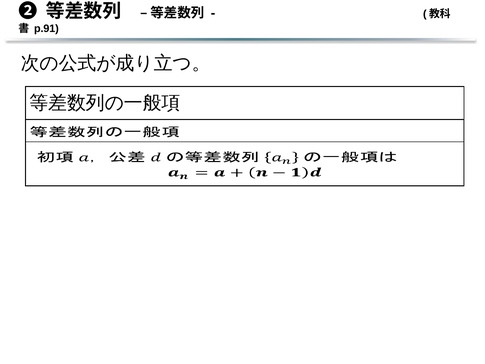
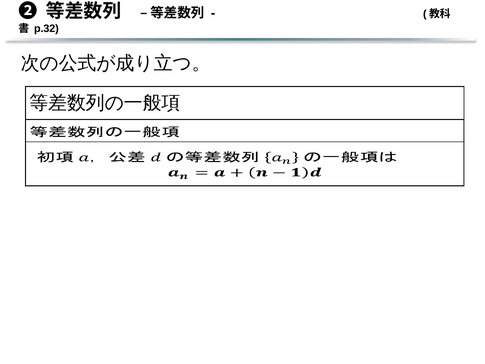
p.91: p.91 -> p.32 (46, 29)
